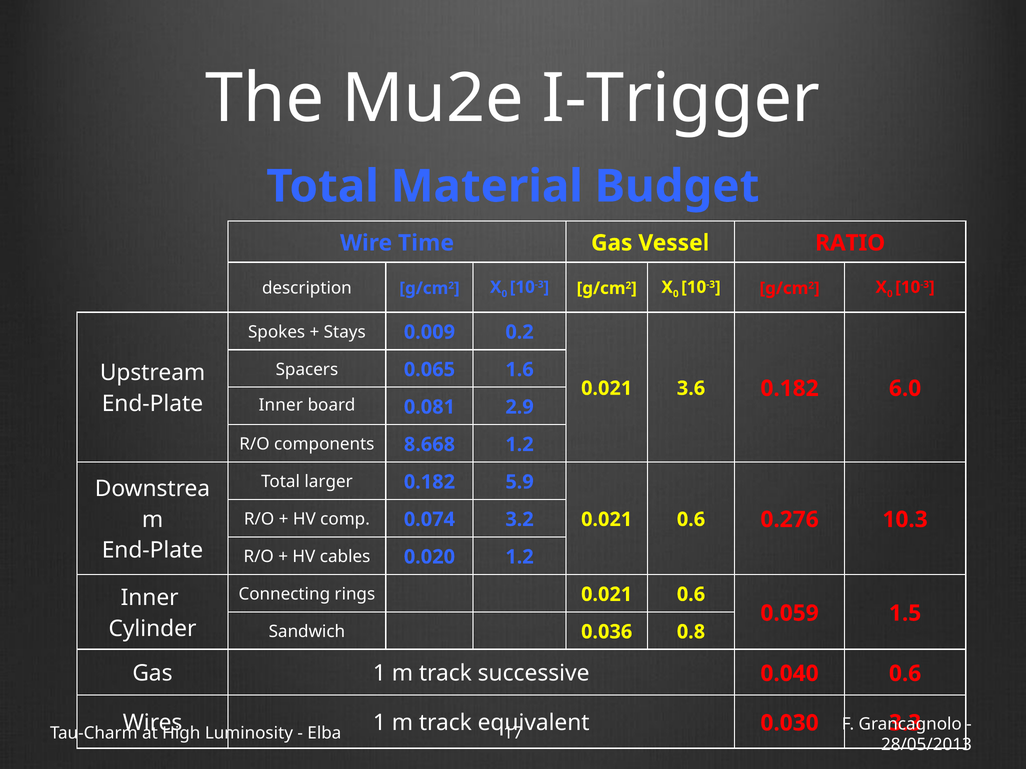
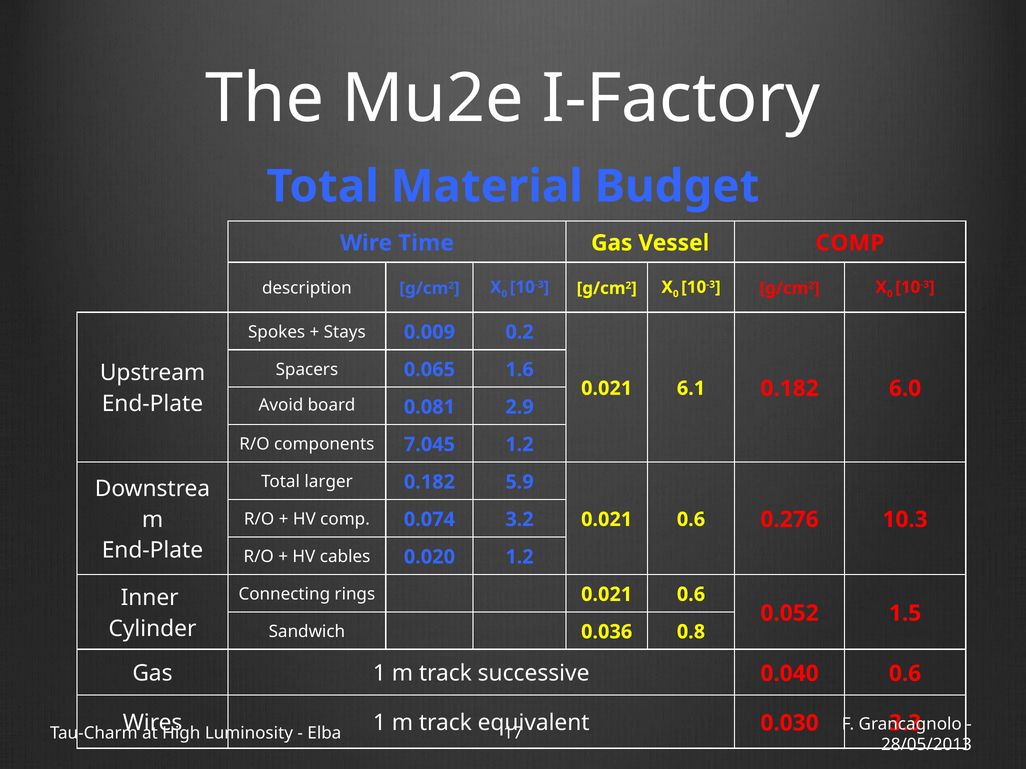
I-Trigger: I-Trigger -> I-Factory (681, 99)
Vessel RATIO: RATIO -> COMP (850, 243)
3.6: 3.6 -> 6.1 (691, 389)
Inner: Inner -> Avoid (281, 405)
8.668: 8.668 -> 7.045 (429, 445)
0.059: 0.059 -> 0.052 (790, 614)
